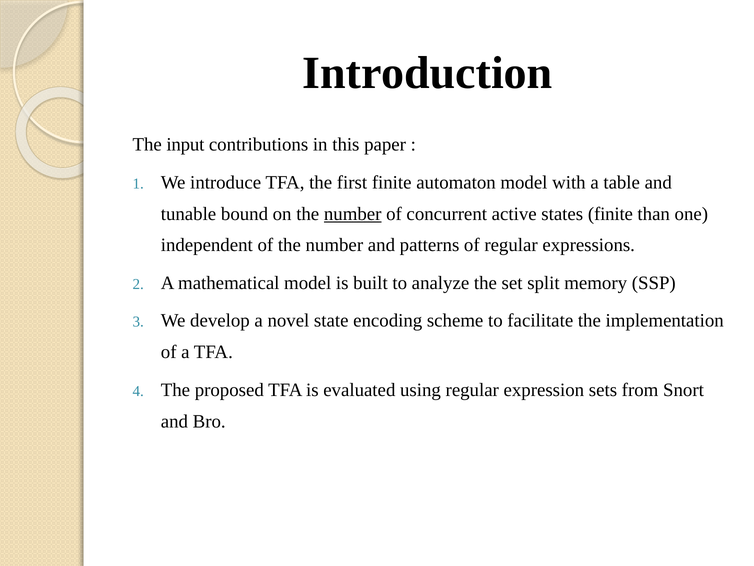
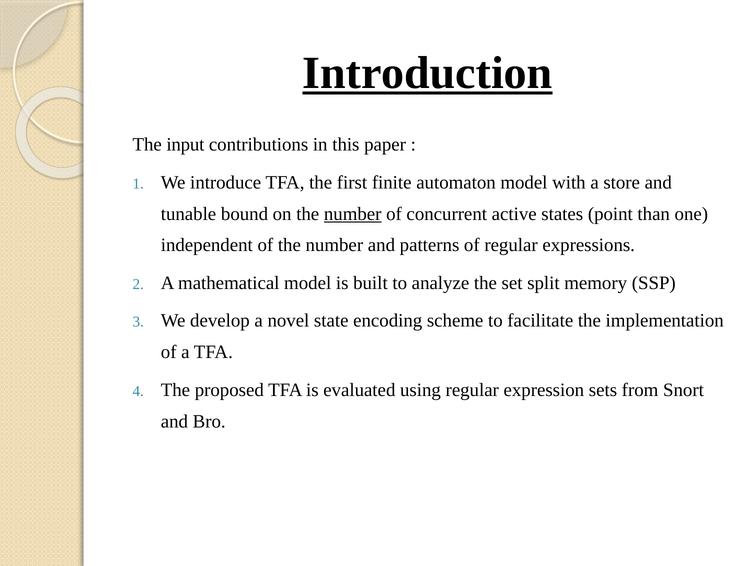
Introduction underline: none -> present (427, 73)
table: table -> store (622, 182)
states finite: finite -> point (610, 214)
